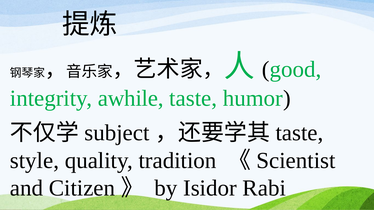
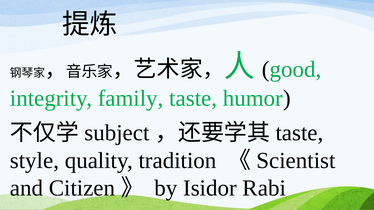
awhile: awhile -> family (131, 99)
